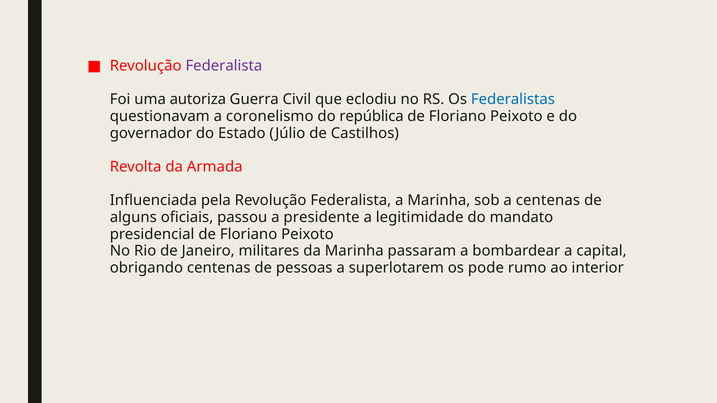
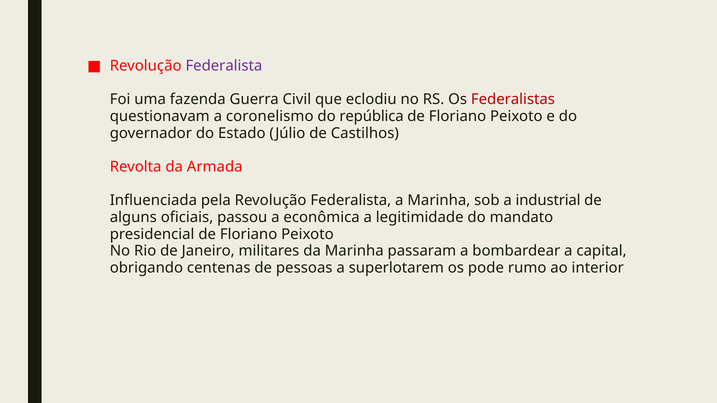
autoriza: autoriza -> fazenda (198, 100)
Federalistas colour: blue -> red (513, 100)
a centenas: centenas -> industrial (548, 201)
presidente: presidente -> econômica (322, 217)
